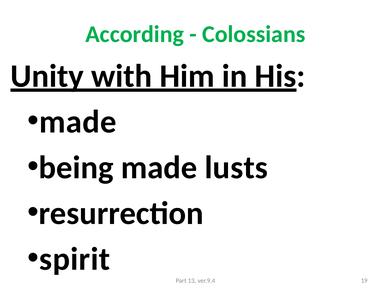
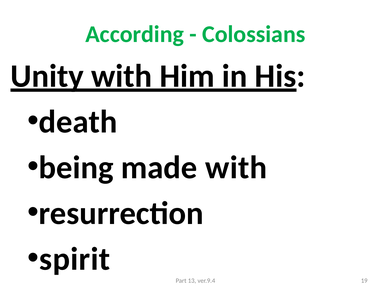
made: made -> death (78, 122)
made lusts: lusts -> with (236, 167)
